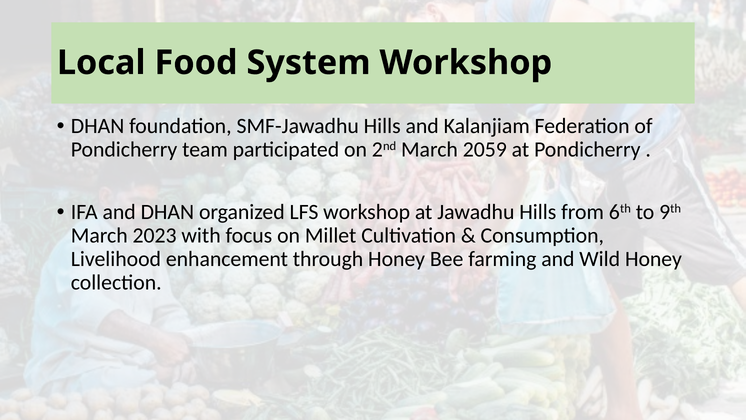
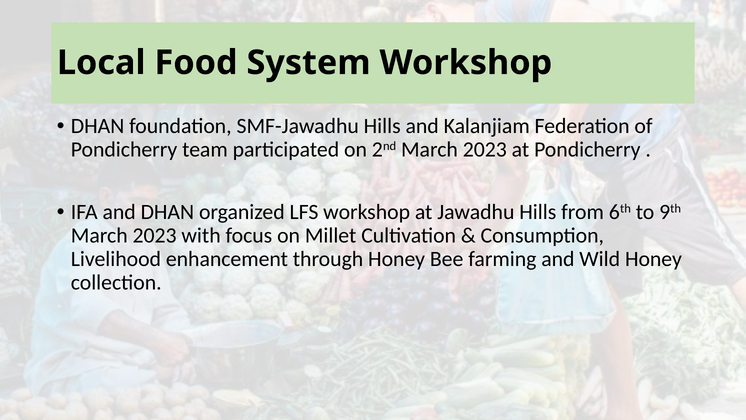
2nd March 2059: 2059 -> 2023 (485, 150)
